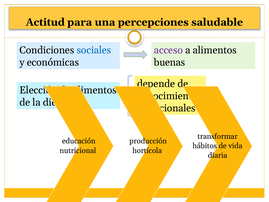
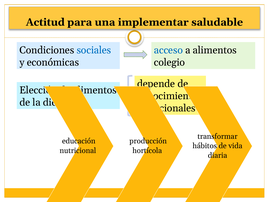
percepciones: percepciones -> implementar (153, 22)
acceso colour: purple -> blue (168, 50)
buenas: buenas -> colegio (169, 62)
